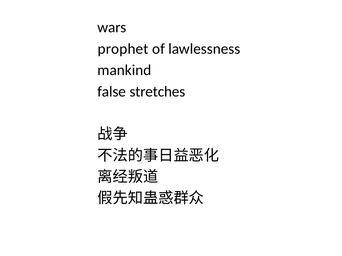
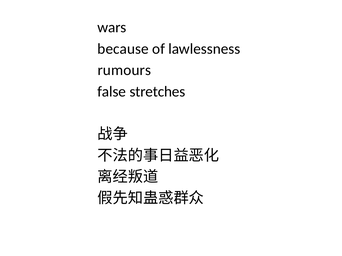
prophet: prophet -> because (123, 49)
mankind: mankind -> rumours (124, 70)
